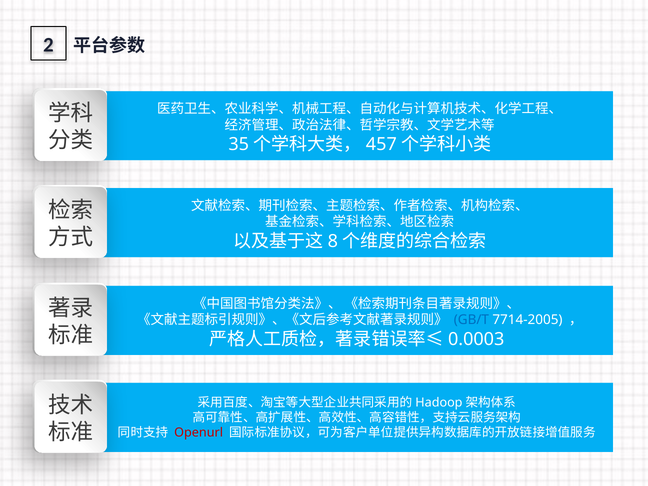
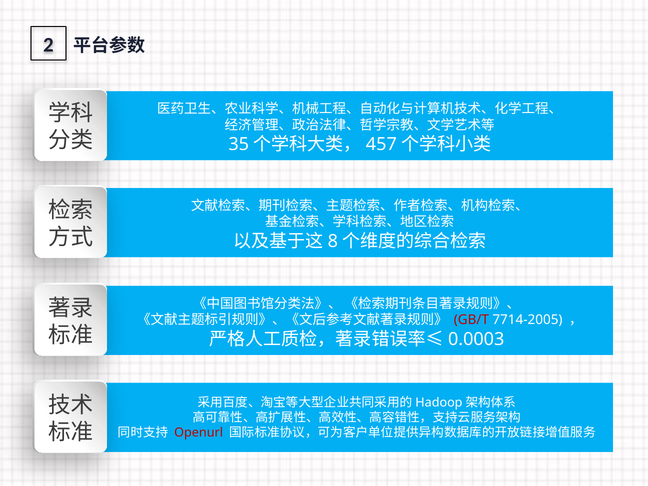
GB/T colour: blue -> red (471, 320)
